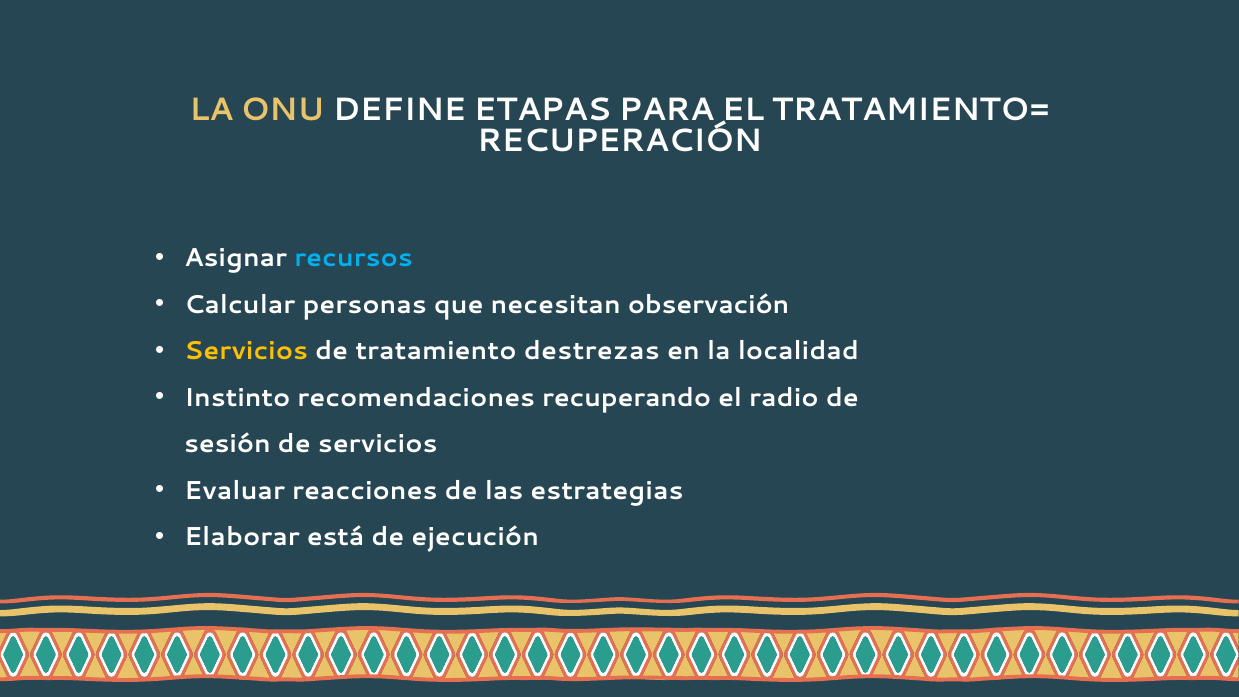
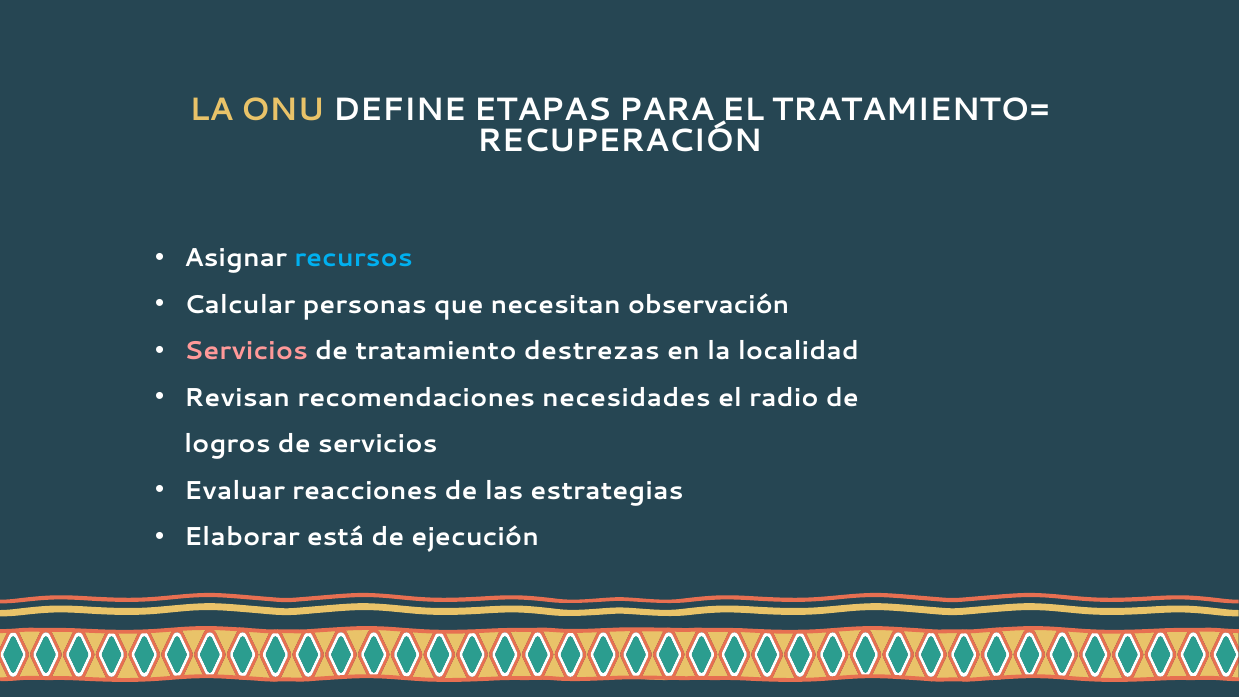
Servicios colour: yellow -> pink (246, 351)
Instinto: Instinto -> Revisan (237, 398)
recuperando: recuperando -> necesidades (626, 398)
sesión: sesión -> logros (227, 444)
